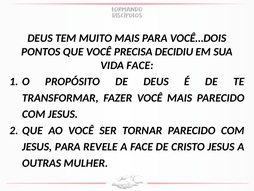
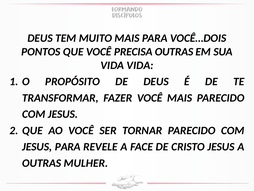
PRECISA DECIDIU: DECIDIU -> OUTRAS (174, 52)
VIDA FACE: FACE -> VIDA (140, 65)
